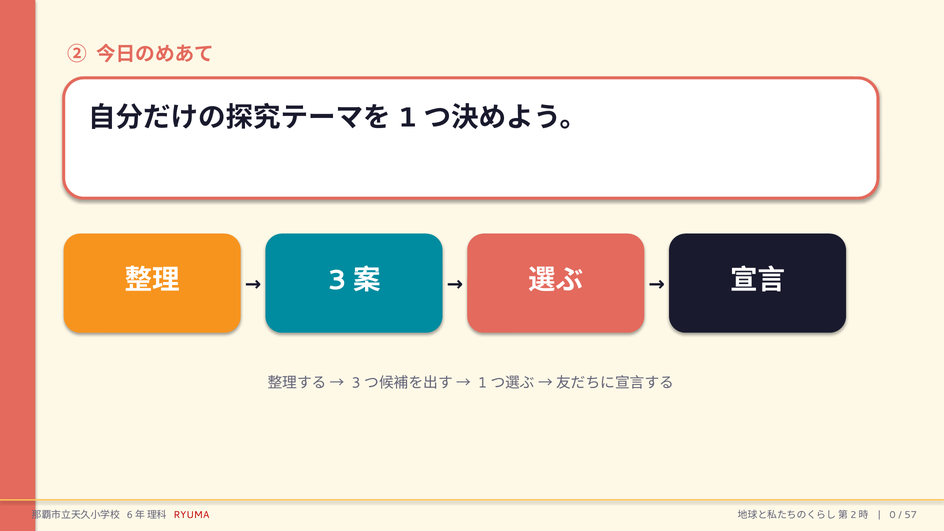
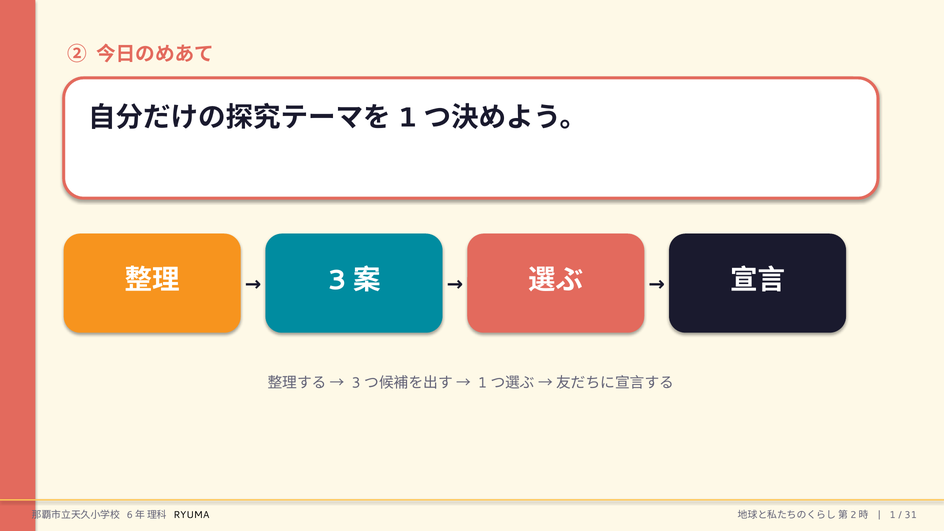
RYUMA colour: red -> black (191, 515)
0: 0 -> 1 (893, 515)
57: 57 -> 31 (911, 515)
